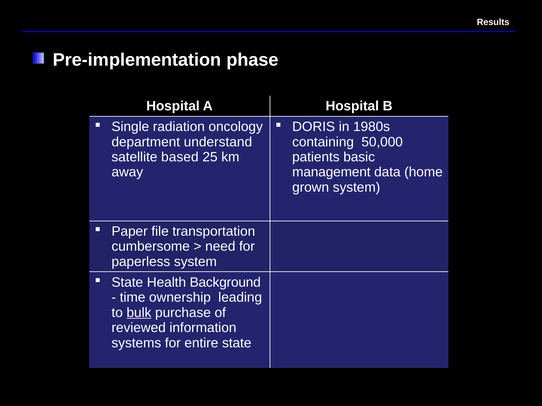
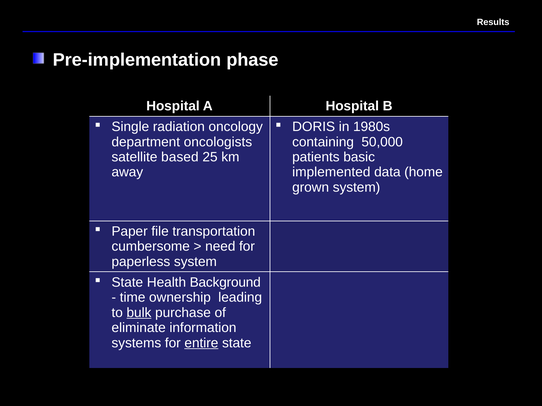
understand: understand -> oncologists (218, 142)
management: management -> implemented (331, 172)
reviewed: reviewed -> eliminate (139, 328)
entire underline: none -> present (201, 343)
